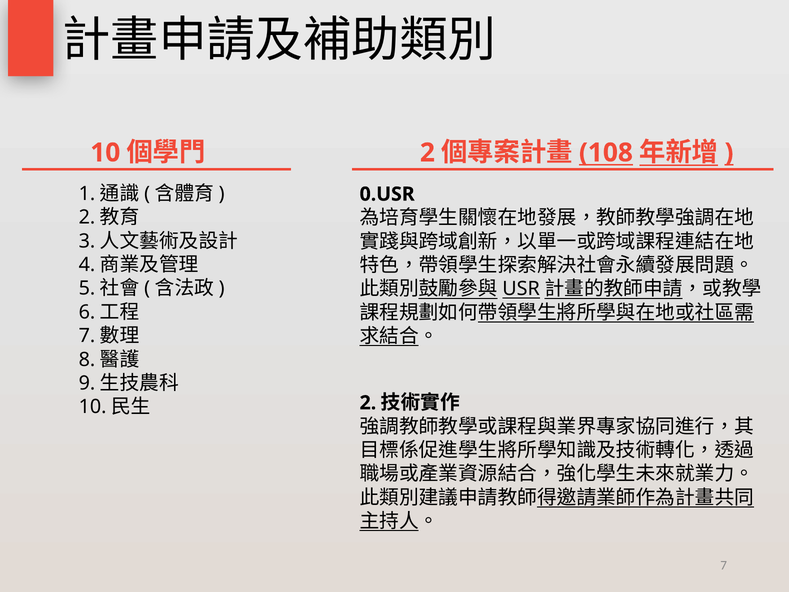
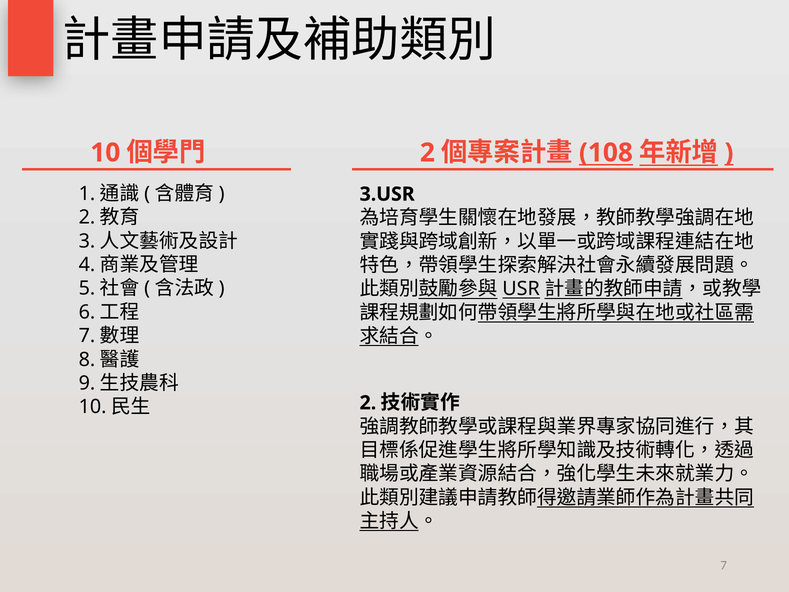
0.USR: 0.USR -> 3.USR (387, 194)
